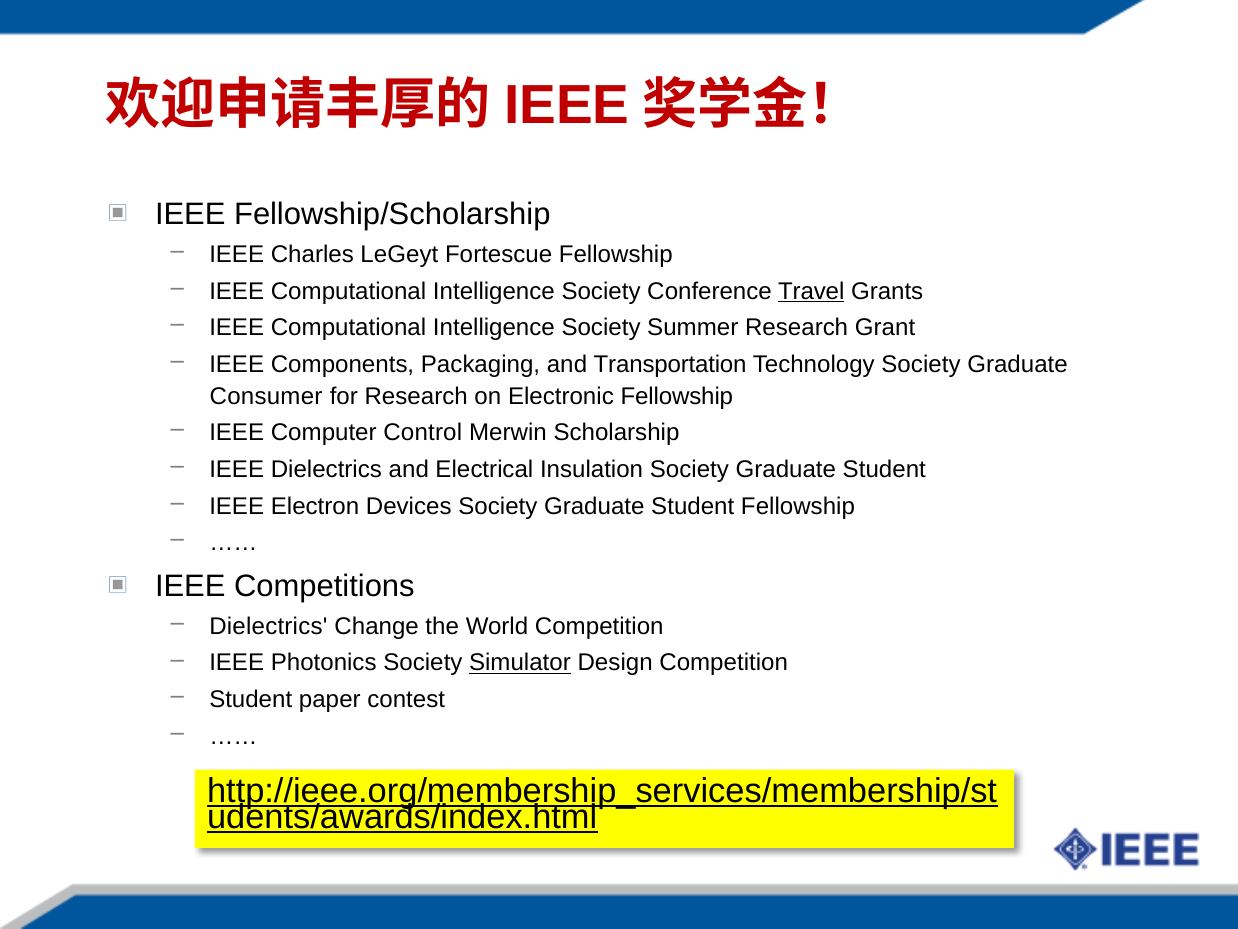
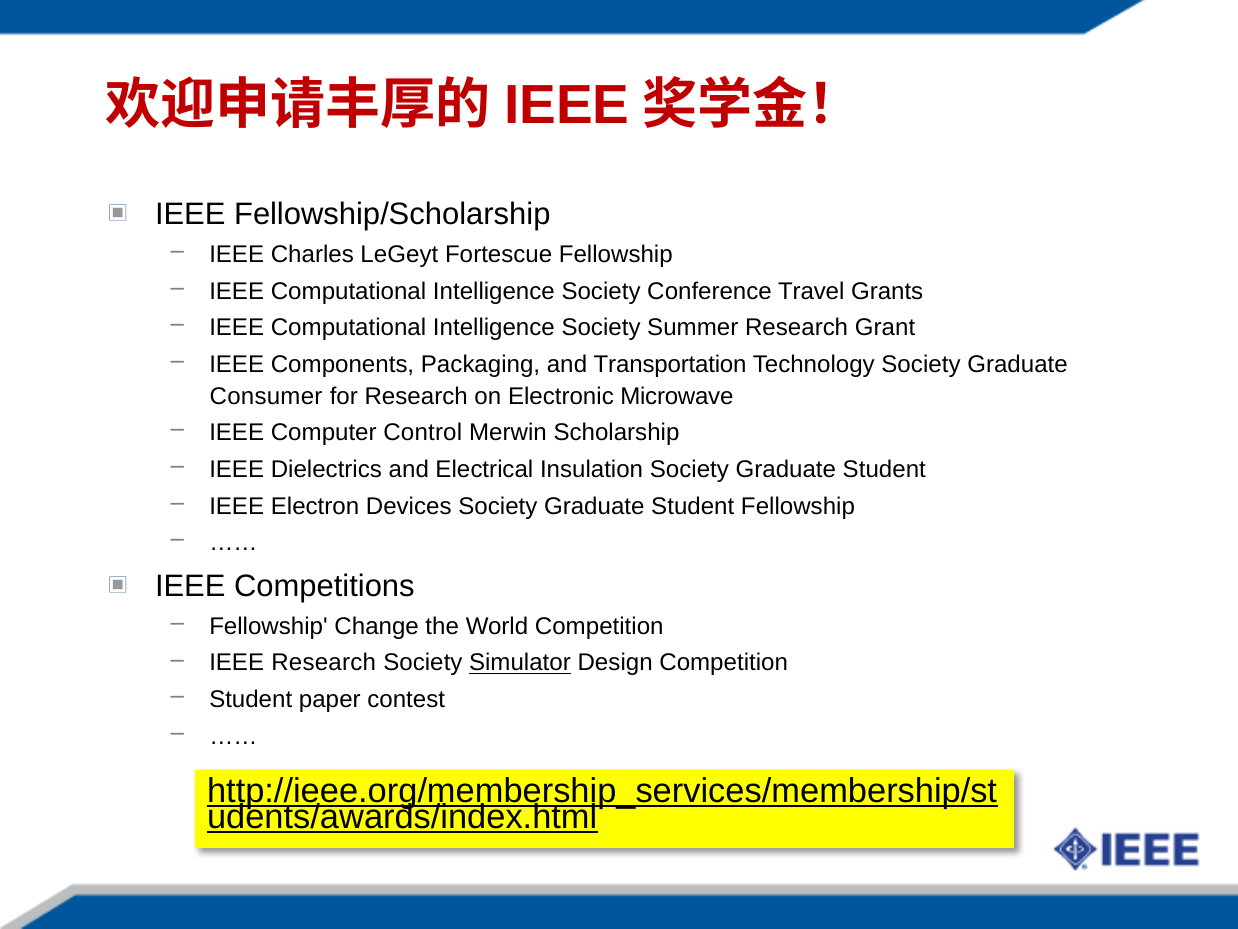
Travel underline: present -> none (811, 291)
Electronic Fellowship: Fellowship -> Microwave (677, 396)
Dielectrics: Dielectrics -> Fellowship (268, 626)
IEEE Photonics: Photonics -> Research (324, 663)
